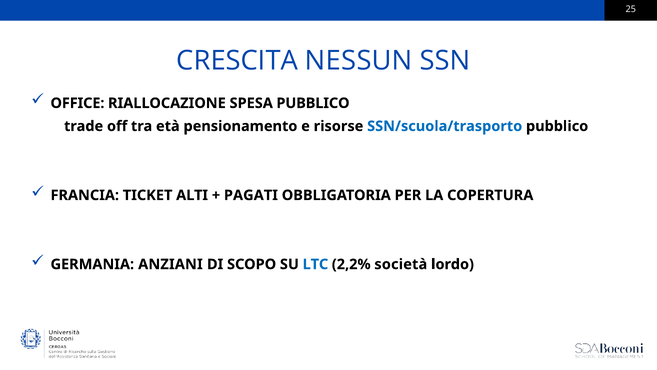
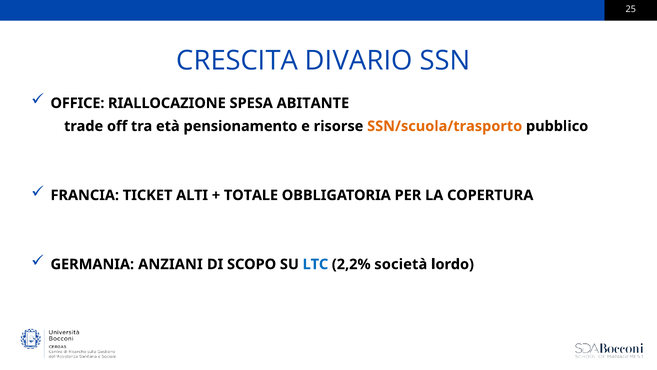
NESSUN: NESSUN -> DIVARIO (359, 61)
SPESA PUBBLICO: PUBBLICO -> ABITANTE (313, 103)
SSN/scuola/trasporto colour: blue -> orange (445, 126)
PAGATI: PAGATI -> TOTALE (251, 195)
